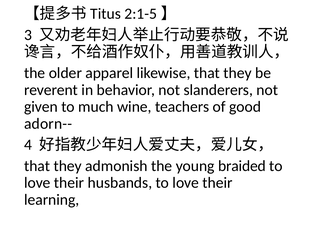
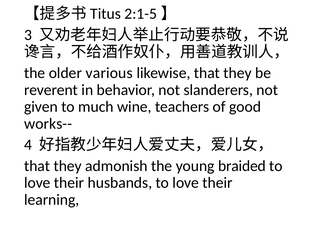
apparel: apparel -> various (109, 73)
adorn--: adorn-- -> works-- (48, 124)
